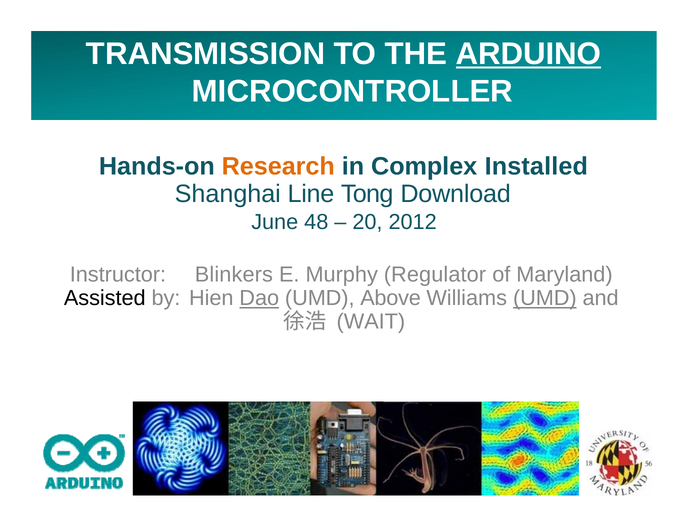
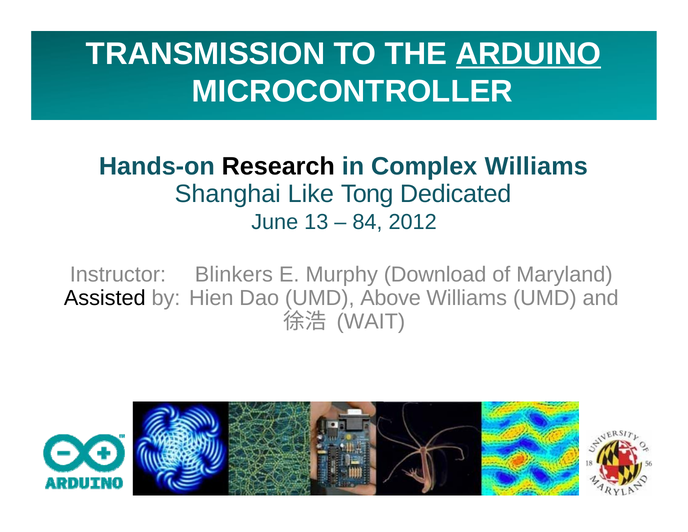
Research colour: orange -> black (278, 167)
Complex Installed: Installed -> Williams (536, 167)
Line: Line -> Like (311, 194)
Download: Download -> Dedicated (456, 194)
48: 48 -> 13 (316, 222)
20: 20 -> 84 (367, 222)
Regulator: Regulator -> Download (435, 275)
Dao underline: present -> none (259, 298)
UMD underline: present -> none (545, 298)
